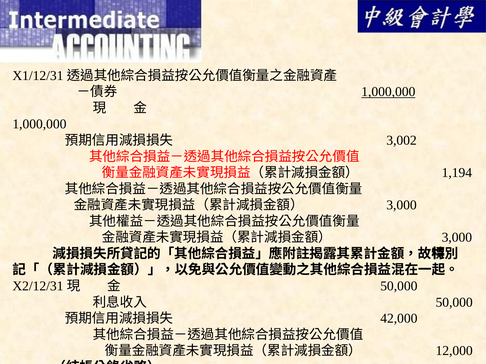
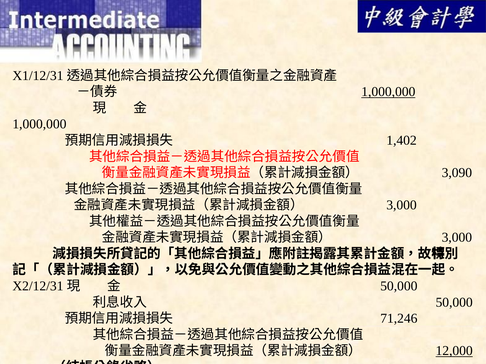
3,002: 3,002 -> 1,402 (402, 141)
1,194: 1,194 -> 3,090 (457, 173)
42,000: 42,000 -> 71,246 (399, 319)
12,000 underline: none -> present (454, 351)
